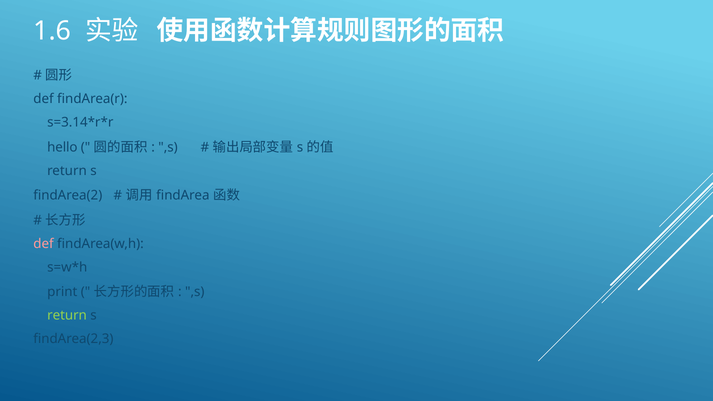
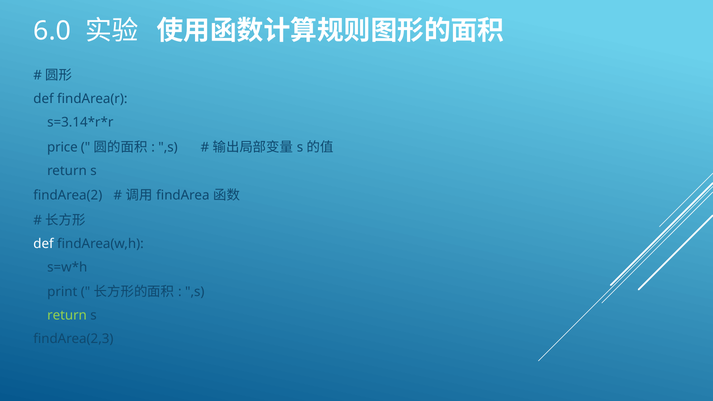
1.6: 1.6 -> 6.0 (52, 31)
hello: hello -> price (62, 147)
def colour: pink -> white (43, 244)
